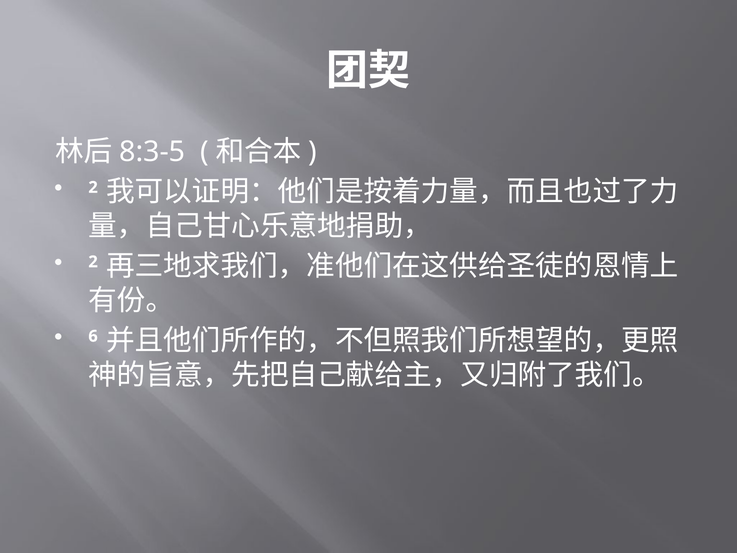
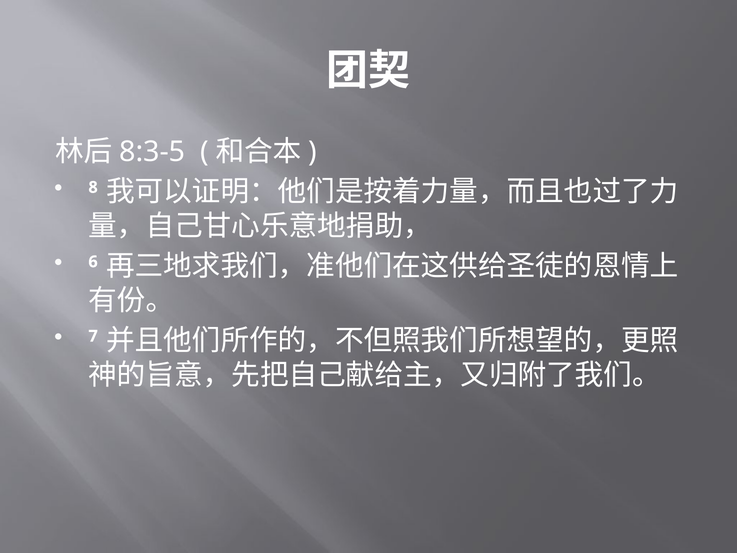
2: 2 -> 8 (93, 187)
2: 2 -> 6 (93, 262)
6: 6 -> 7 (93, 336)
